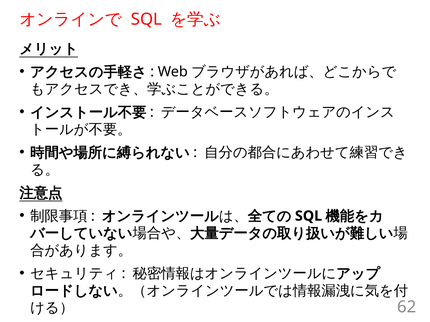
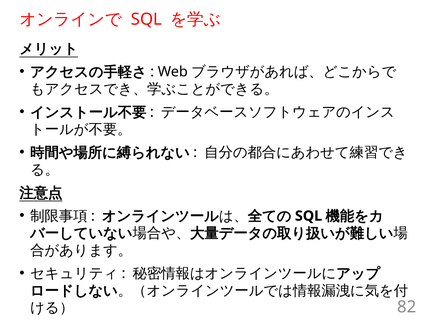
62: 62 -> 82 (407, 307)
